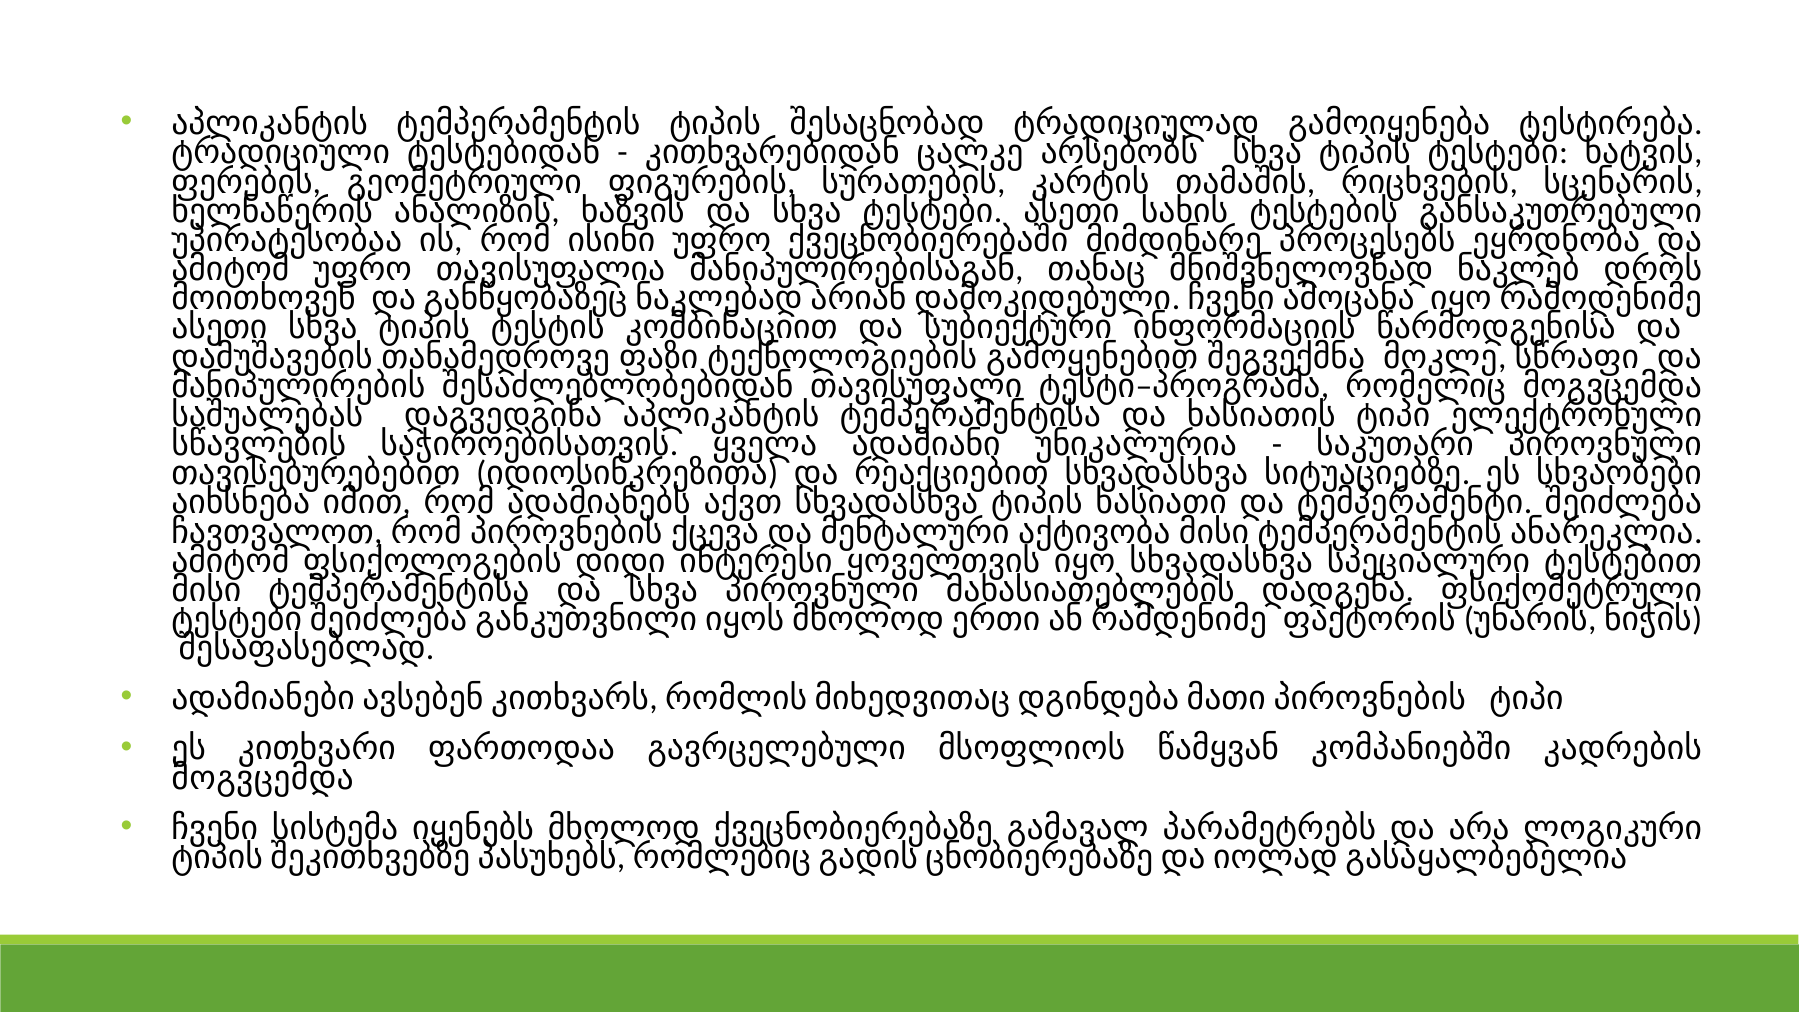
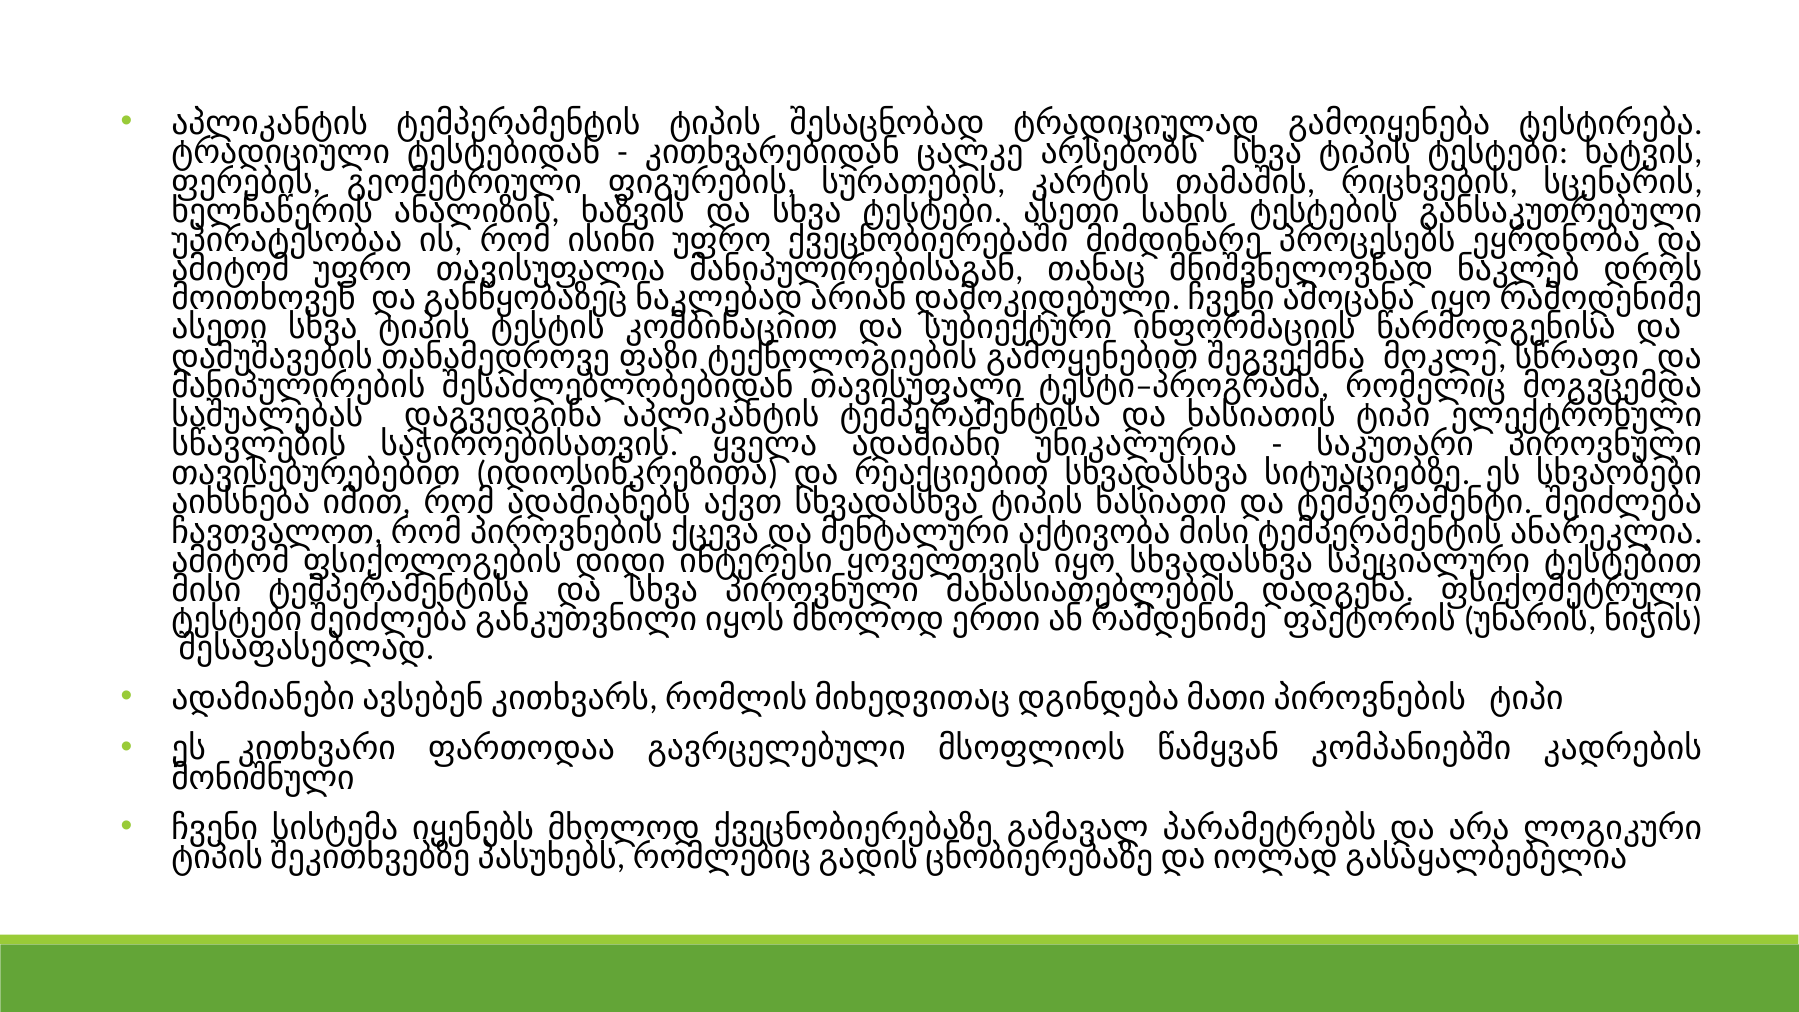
მოგვცემდა: მოგვცემდა -> მონიშნული (263, 778)
